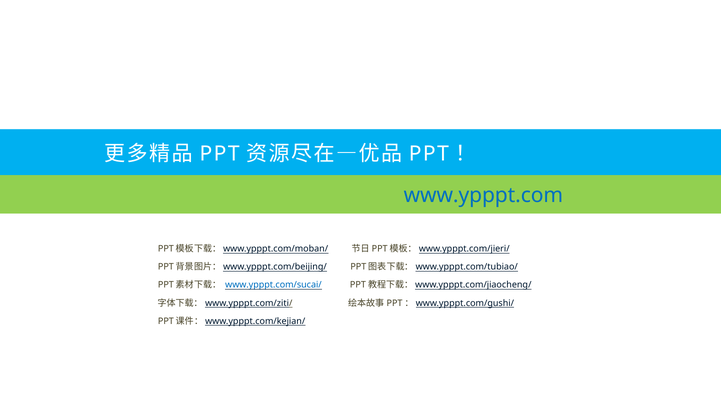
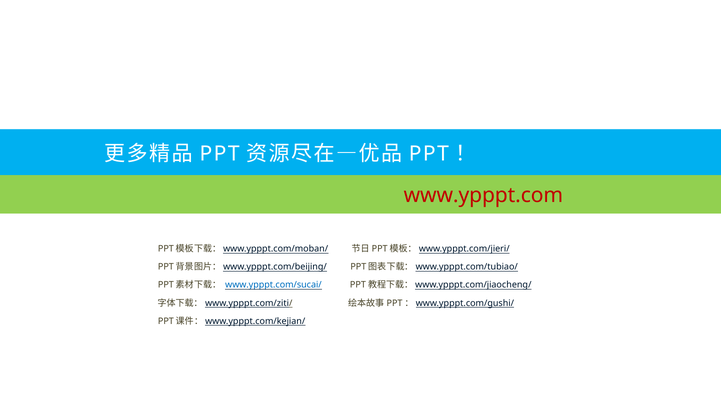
www.ypppt.com colour: blue -> red (483, 195)
